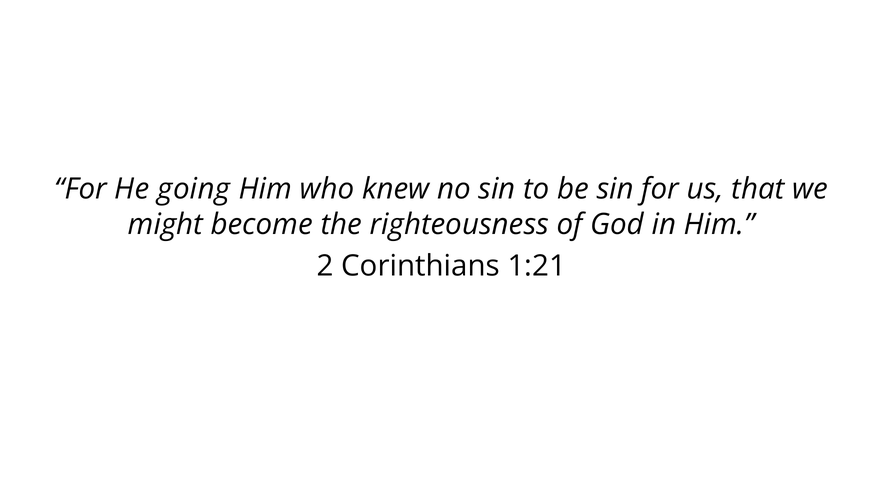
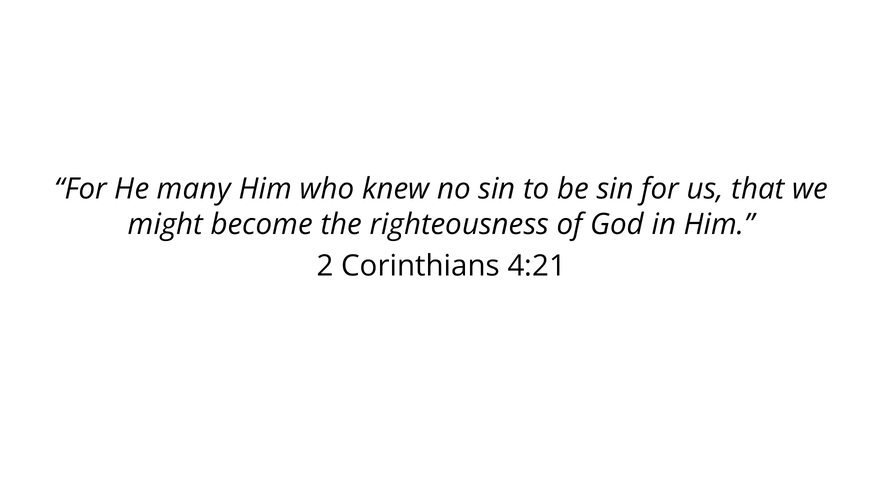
going: going -> many (194, 189)
1:21: 1:21 -> 4:21 (537, 266)
